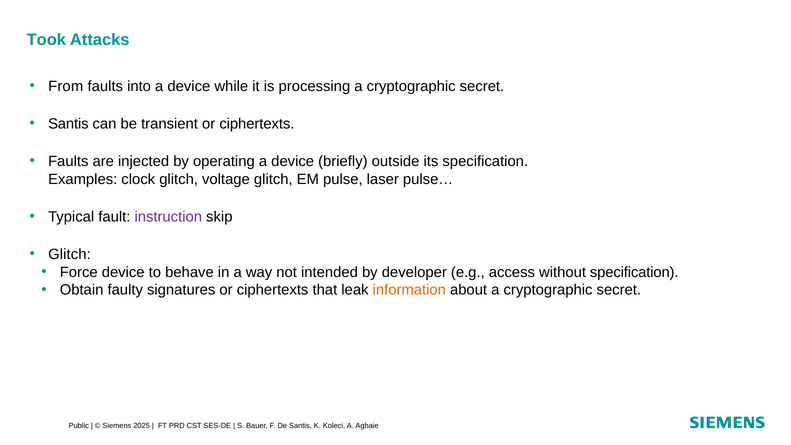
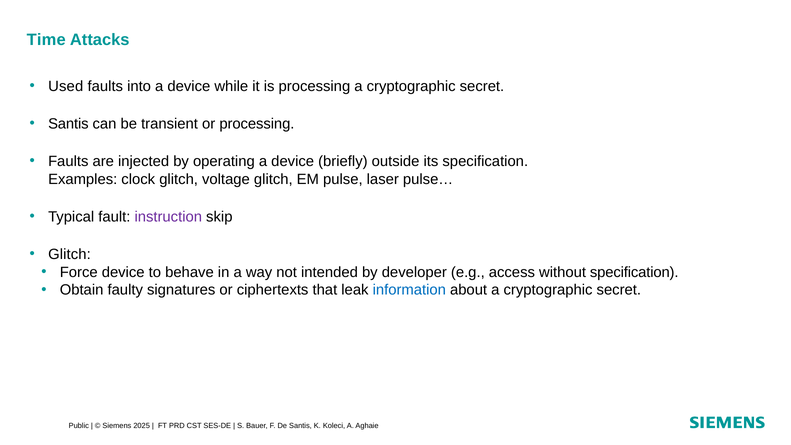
Took: Took -> Time (46, 40)
From: From -> Used (66, 86)
transient or ciphertexts: ciphertexts -> processing (257, 124)
information colour: orange -> blue (409, 290)
